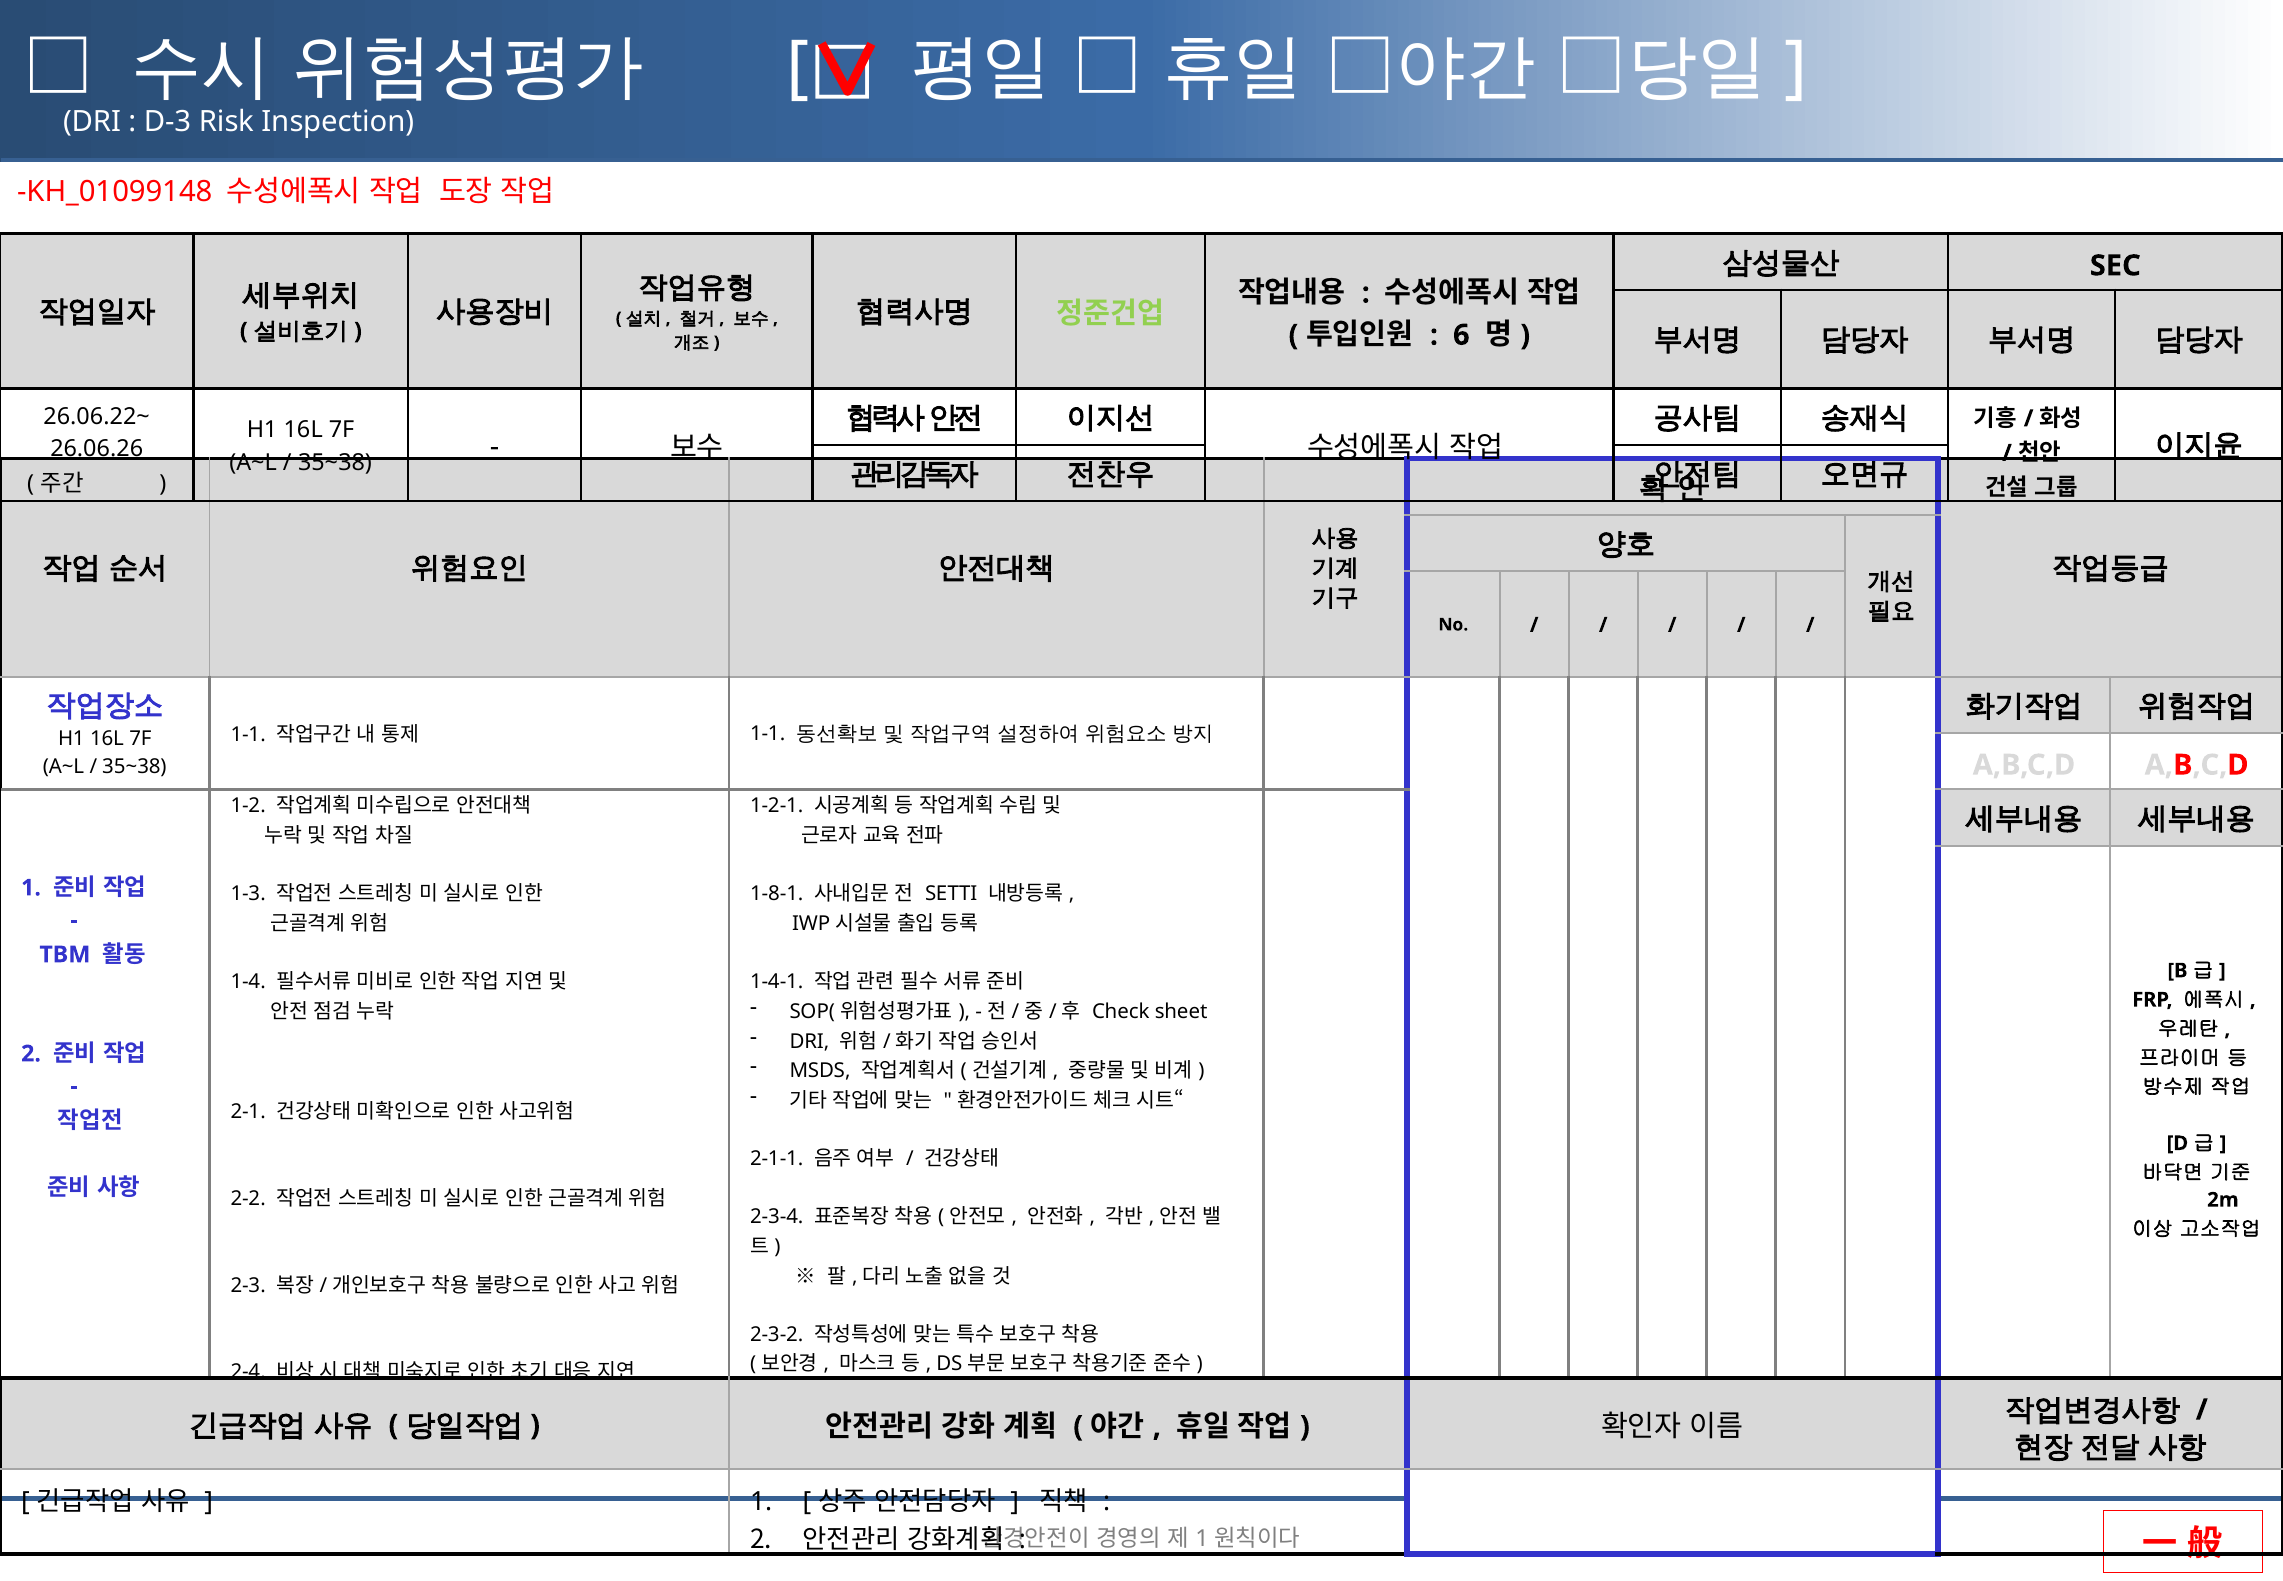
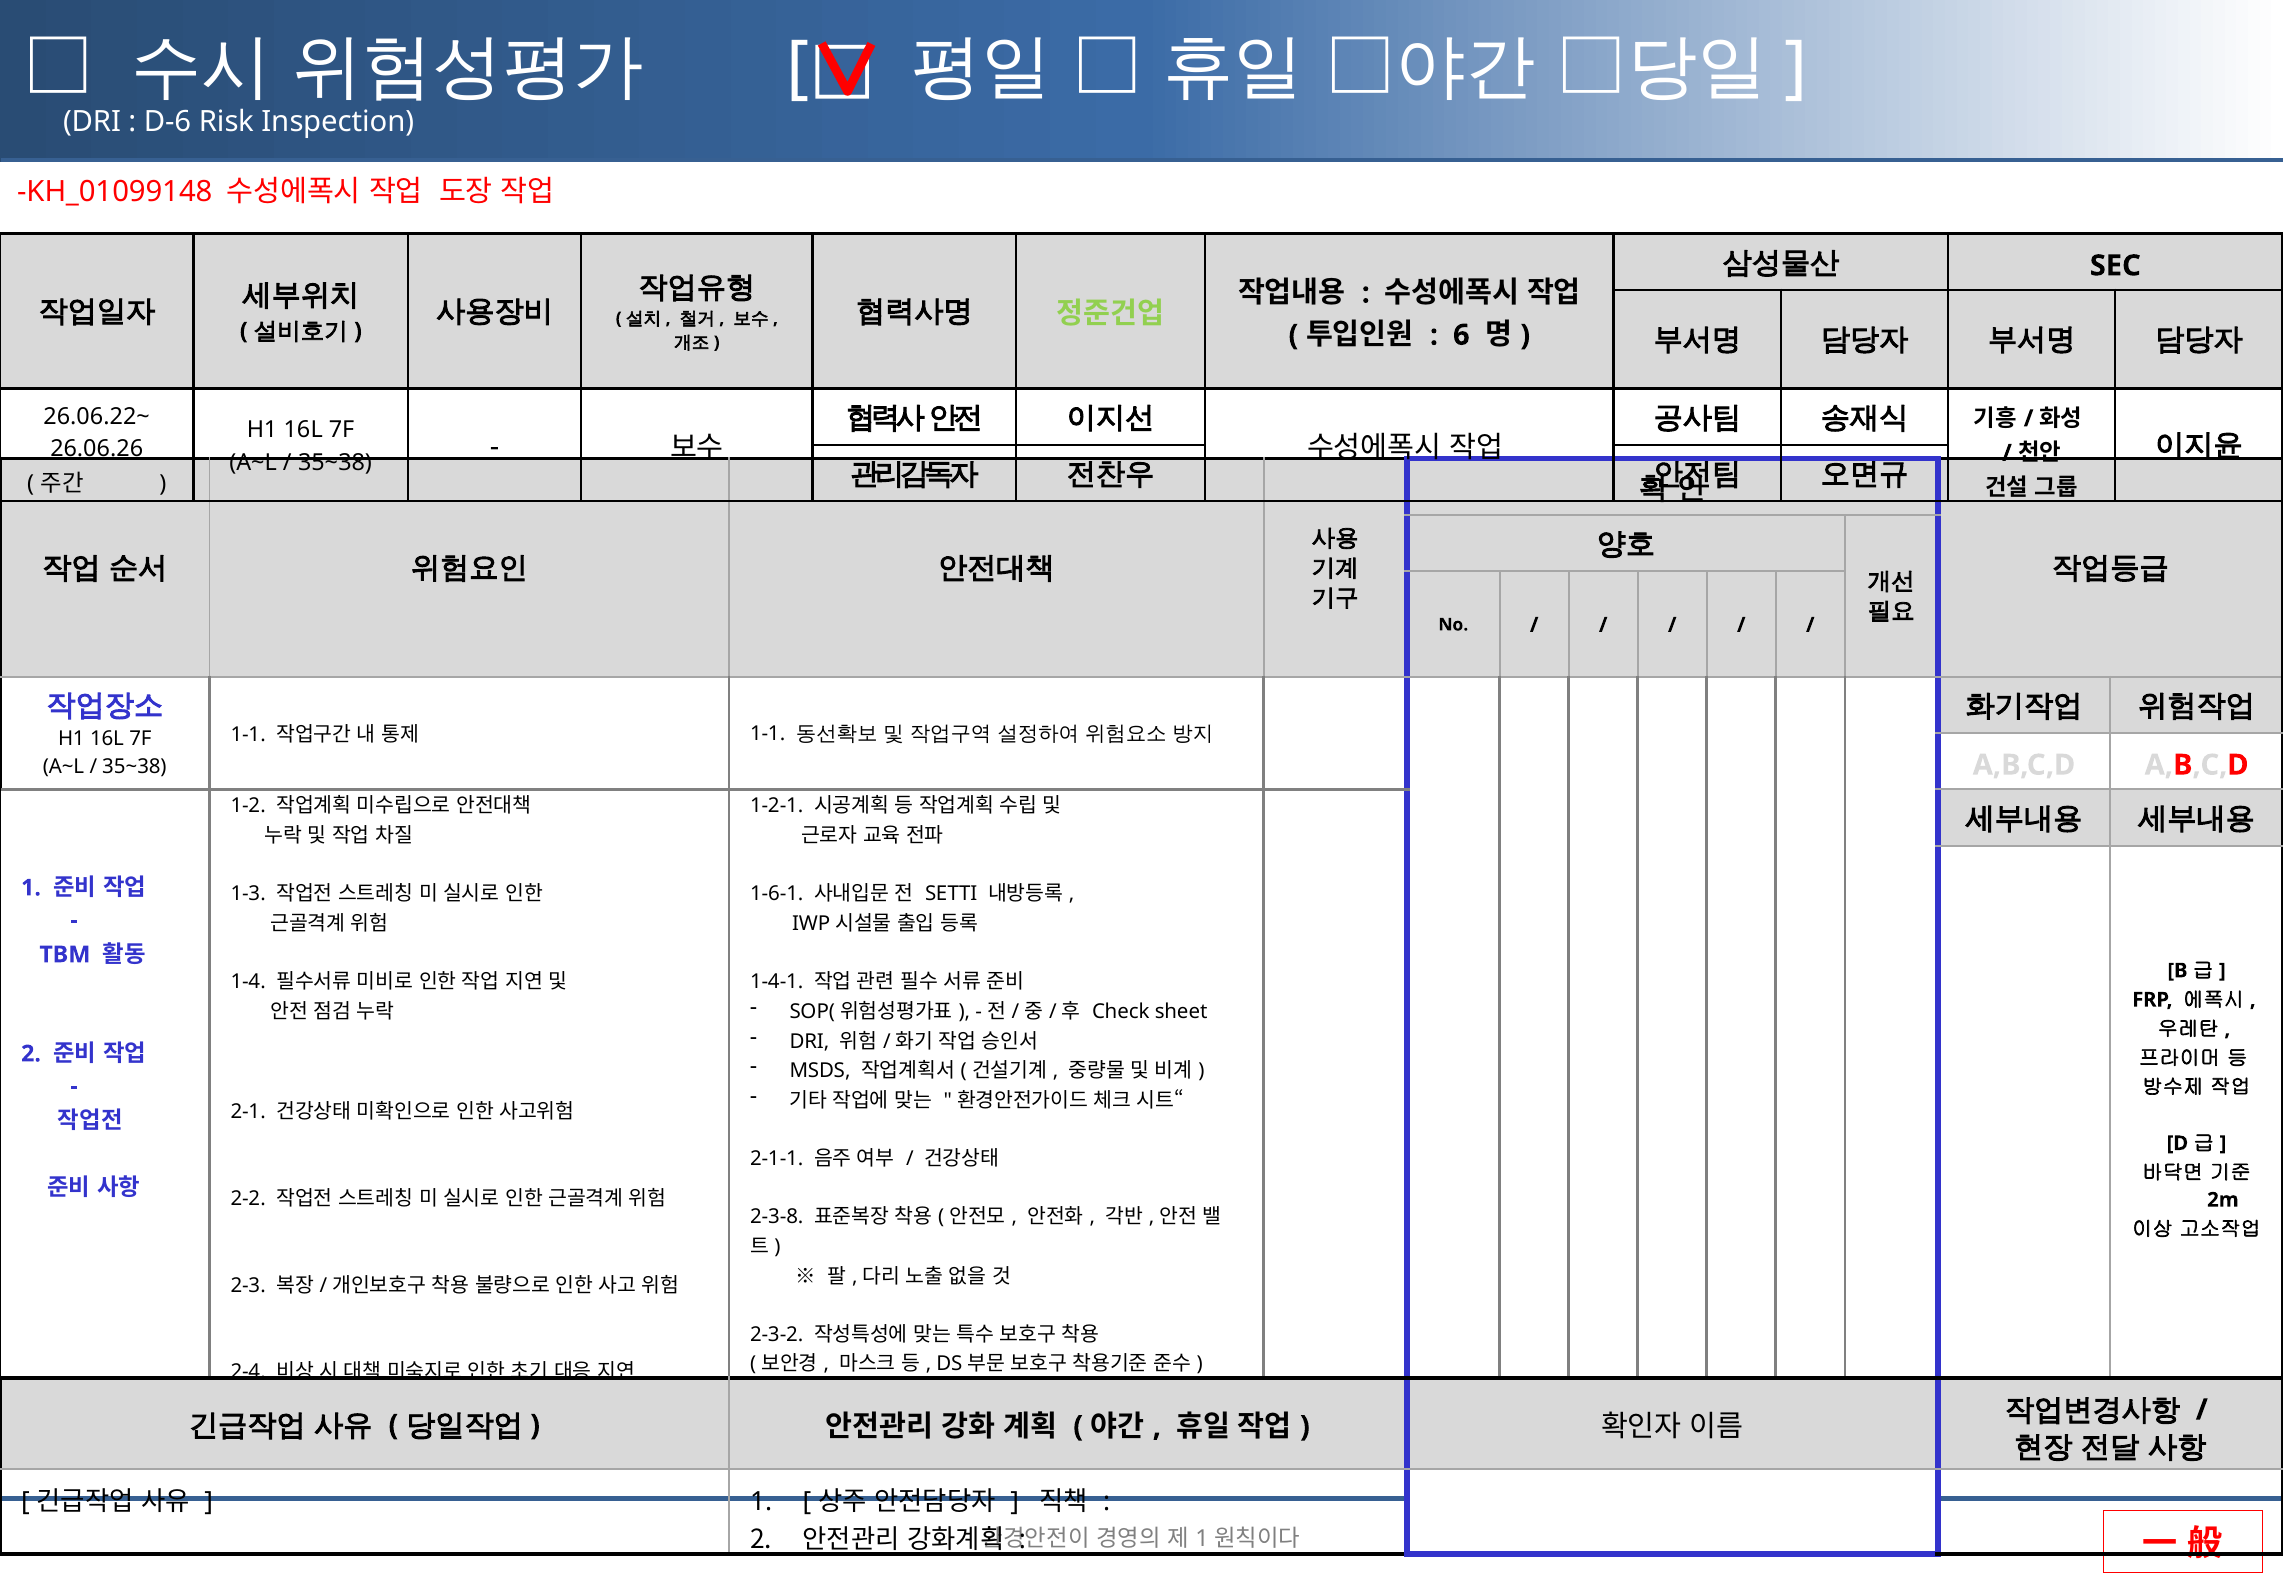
D-3: D-3 -> D-6 (168, 121)
1-8-1: 1-8-1 -> 1-6-1 (777, 894)
2-3-4: 2-3-4 -> 2-3-8 (777, 1217)
